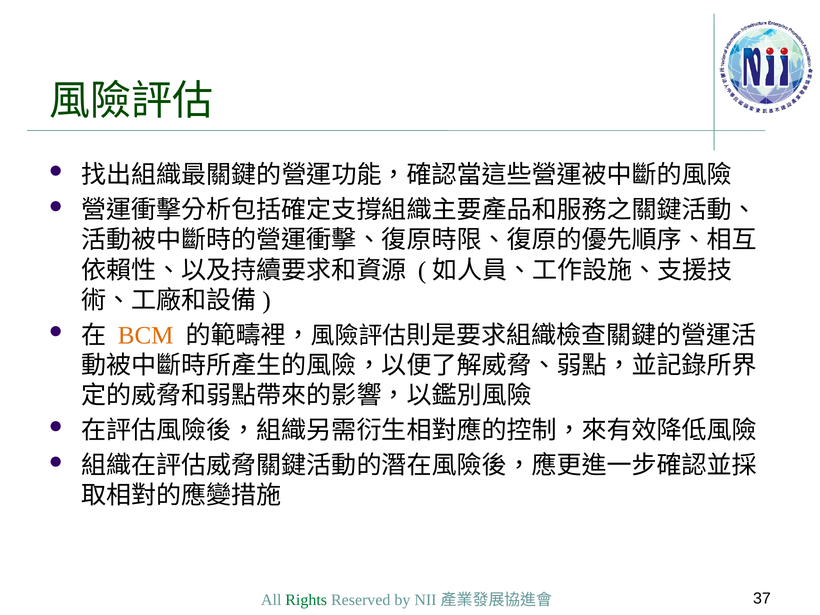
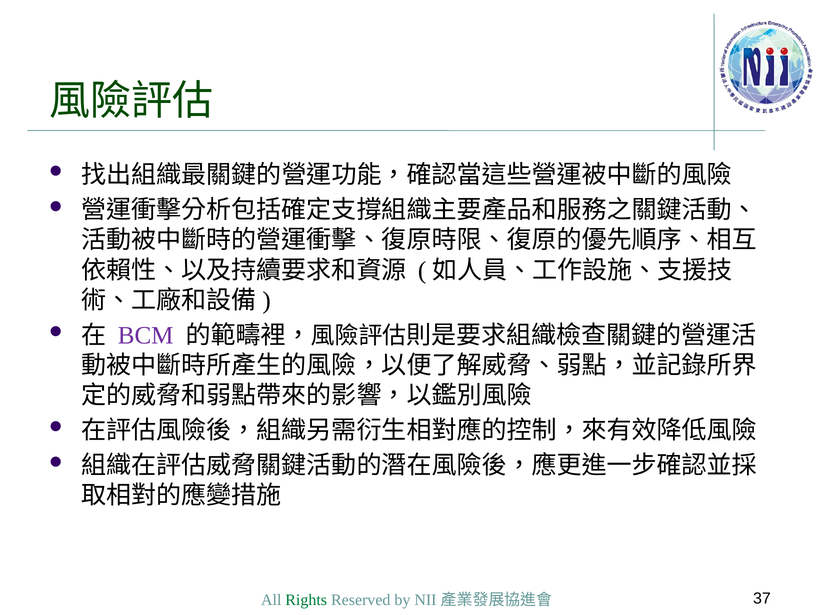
BCM colour: orange -> purple (146, 335)
